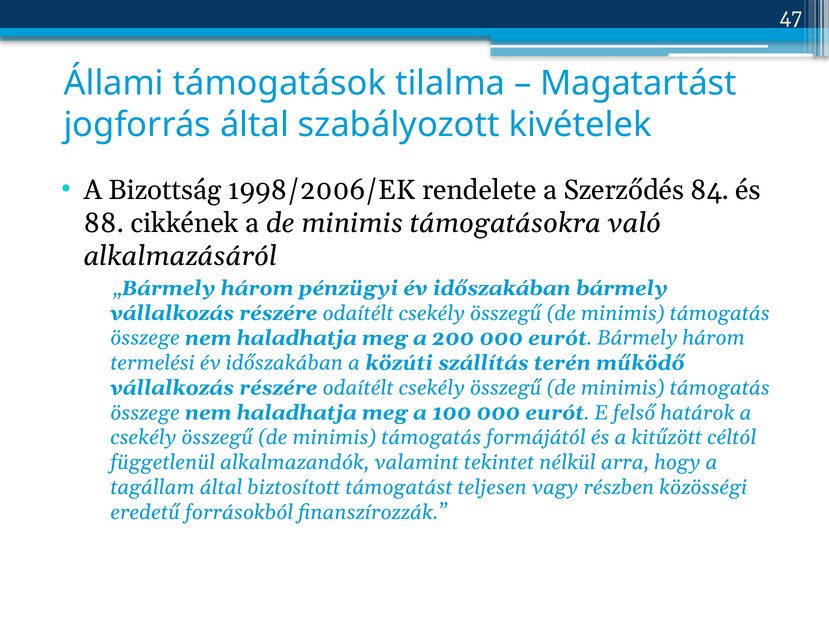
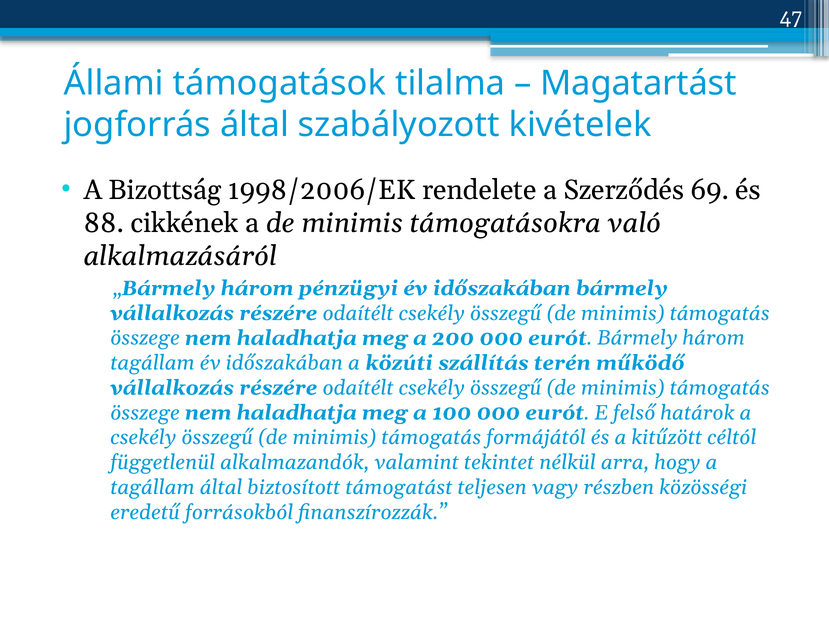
84: 84 -> 69 (710, 190)
termelési: termelési -> tagállam (153, 363)
